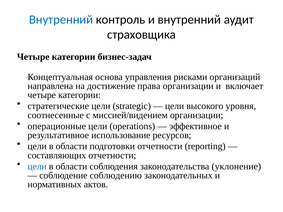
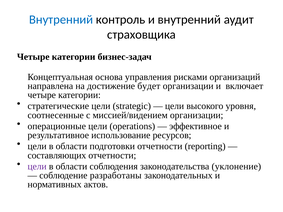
права: права -> будет (149, 86)
цели colour: blue -> purple (37, 167)
соблюдению: соблюдению -> разработаны (116, 176)
